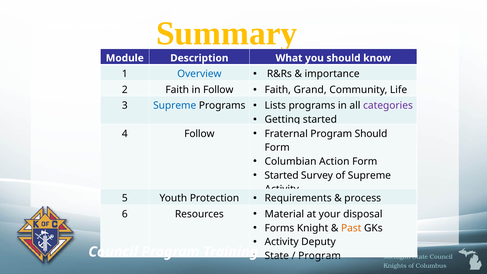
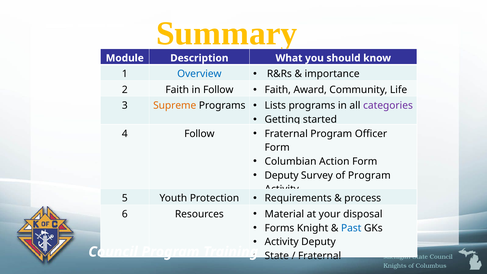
Grand: Grand -> Award (310, 90)
Supreme colour: blue -> orange (175, 106)
Program Should: Should -> Officer (371, 134)
Started: Started -> Deputy (282, 175)
of Supreme: Supreme -> Program (369, 175)
Past colour: orange -> blue (351, 228)
Program: Program -> Fraternal (320, 256)
